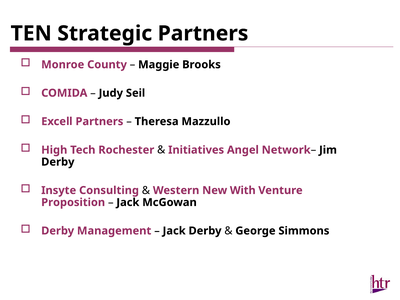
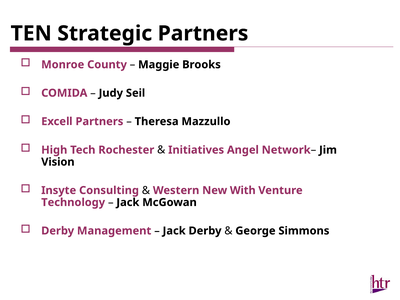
Derby: Derby -> Vision (58, 162)
Proposition: Proposition -> Technology (73, 202)
